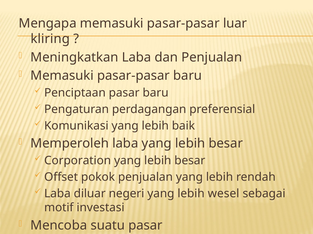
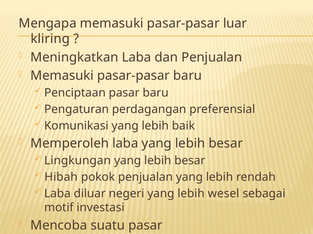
Corporation: Corporation -> Lingkungan (78, 161)
Offset: Offset -> Hibah (61, 178)
